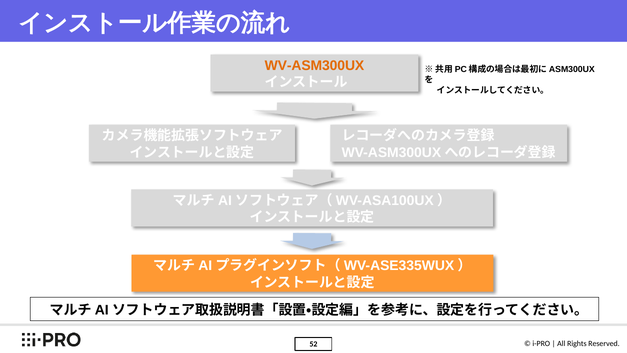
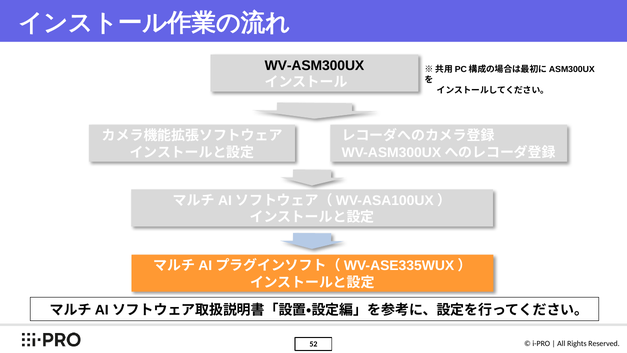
WV-ASM300UX colour: orange -> black (314, 66)
